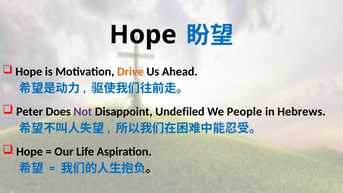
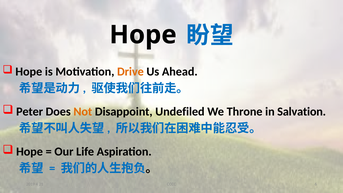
Not colour: purple -> orange (83, 112)
People: People -> Throne (245, 112)
Hebrews: Hebrews -> Salvation (302, 112)
